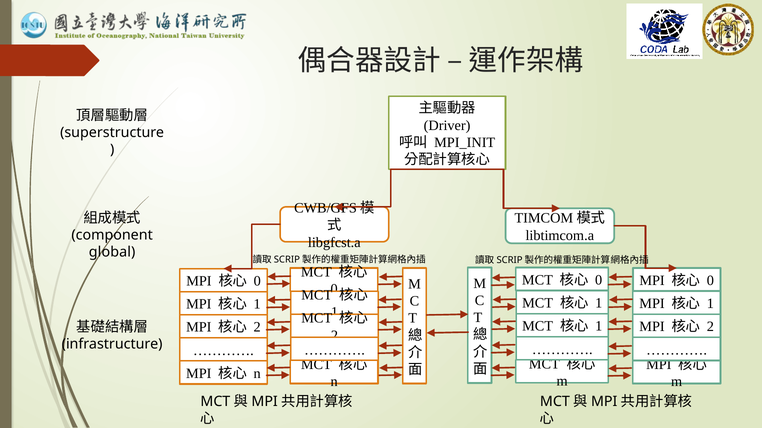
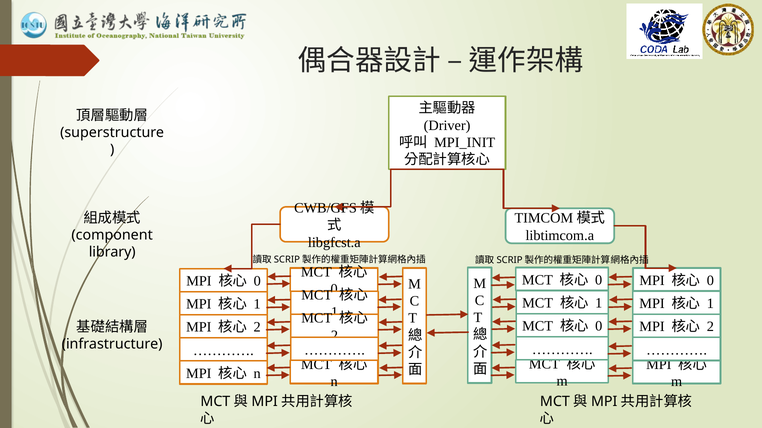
global: global -> library (112, 253)
1: 1 -> 0 (599, 327)
